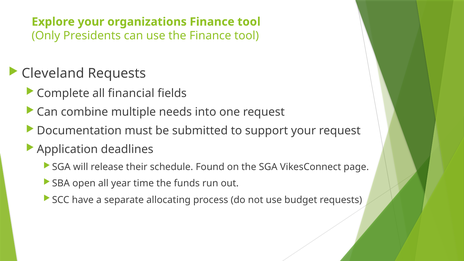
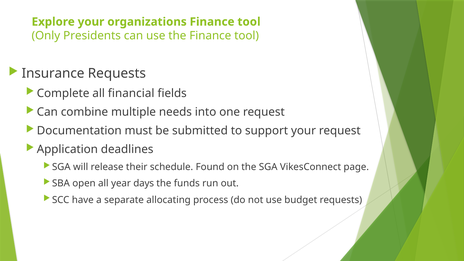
Cleveland: Cleveland -> Insurance (53, 73)
time: time -> days (144, 183)
